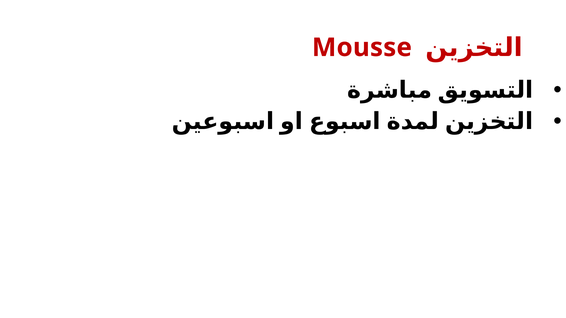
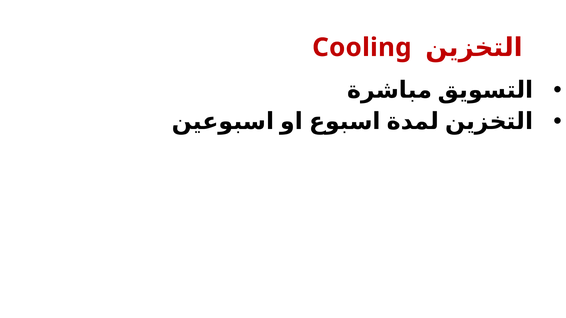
Mousse: Mousse -> Cooling (362, 48)
